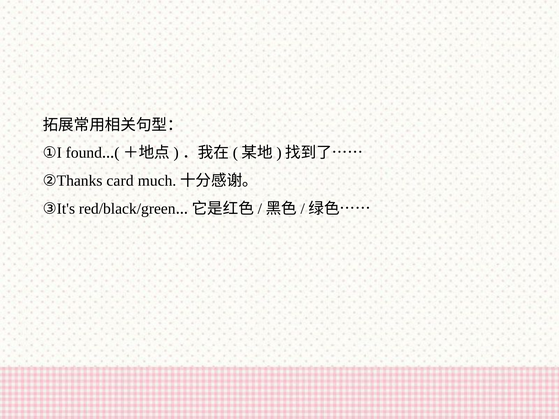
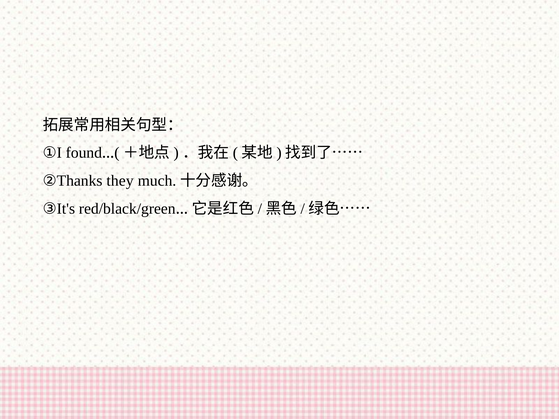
card: card -> they (120, 181)
